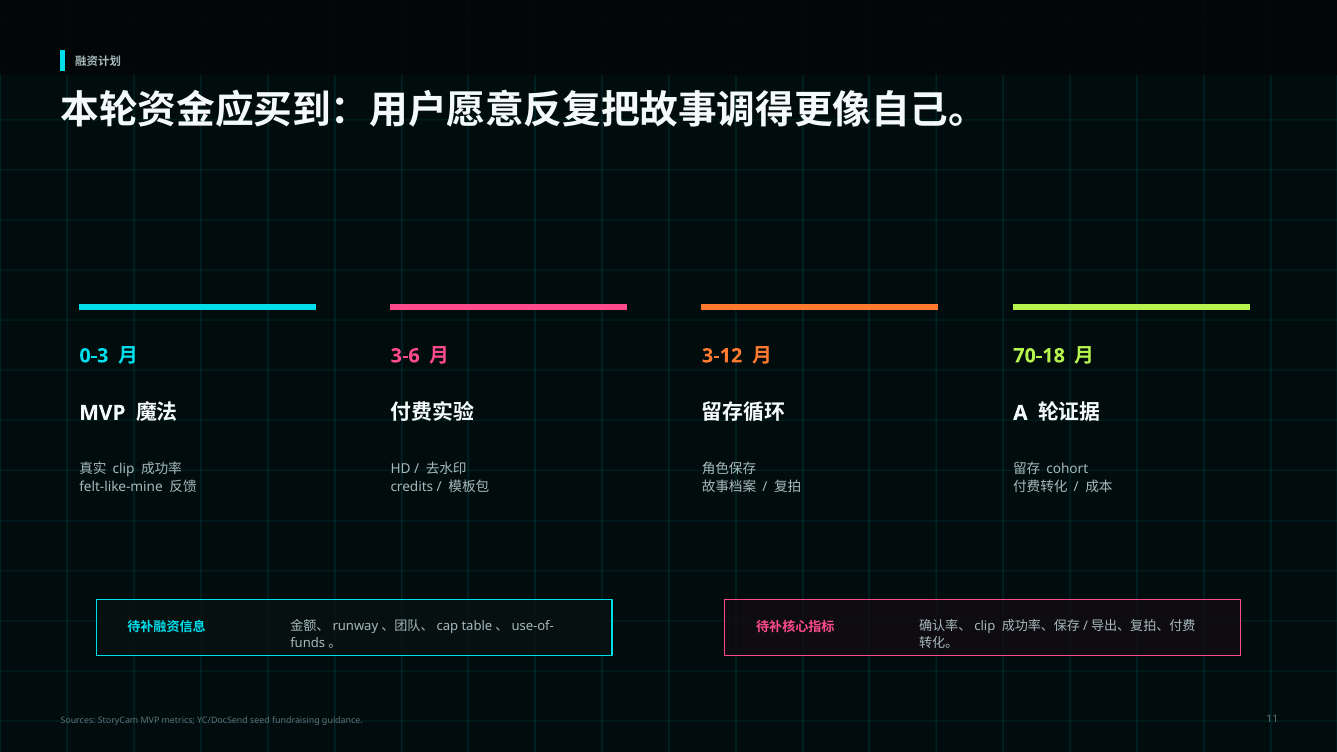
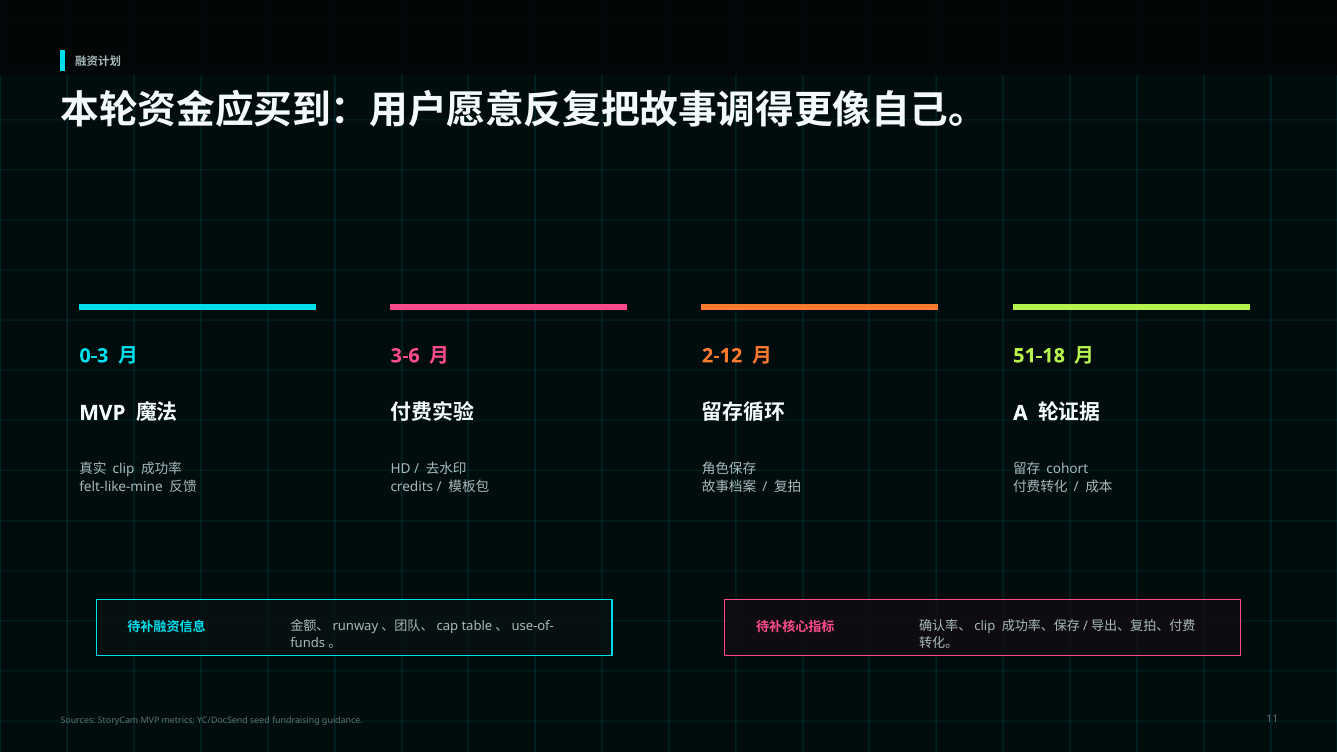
3-12: 3-12 -> 2-12 (722, 356)
70-18: 70-18 -> 51-18 (1039, 356)
